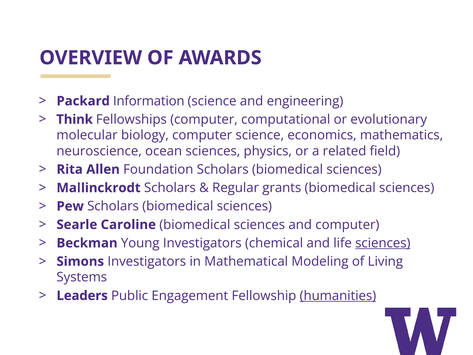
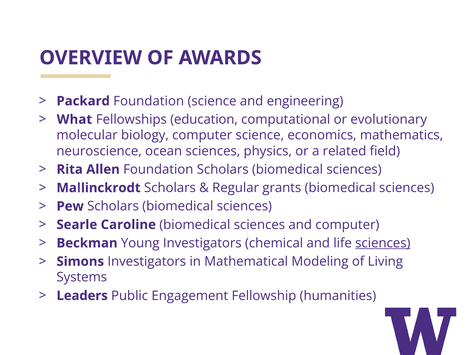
Packard Information: Information -> Foundation (149, 101)
Think: Think -> What (74, 119)
Fellowships computer: computer -> education (204, 119)
humanities underline: present -> none (338, 295)
